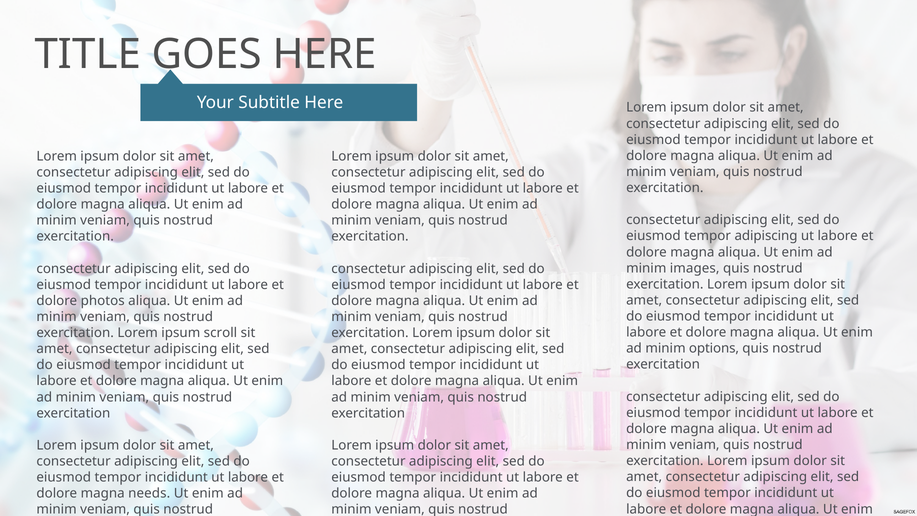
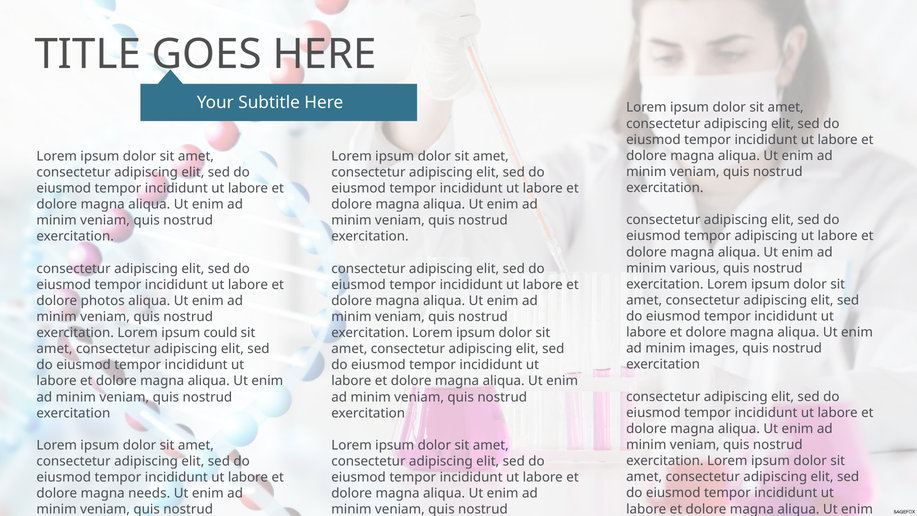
images: images -> various (695, 268)
scroll: scroll -> could (221, 333)
options: options -> images (714, 348)
